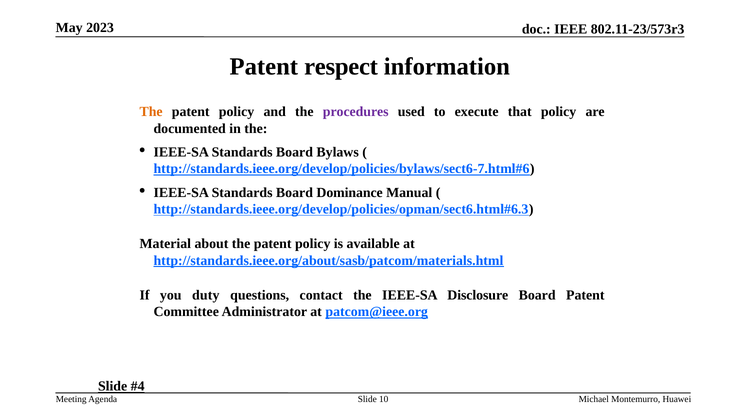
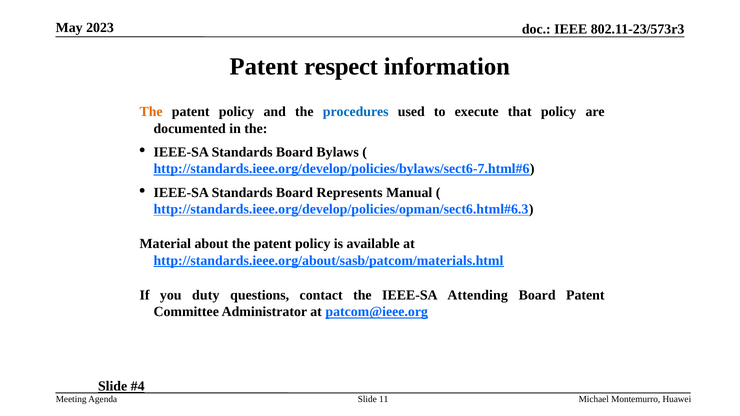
procedures colour: purple -> blue (356, 112)
Dominance: Dominance -> Represents (350, 193)
Disclosure: Disclosure -> Attending (478, 295)
10: 10 -> 11 (384, 399)
